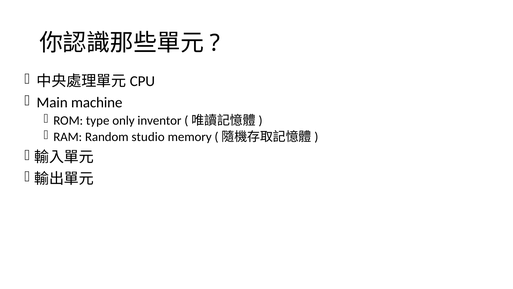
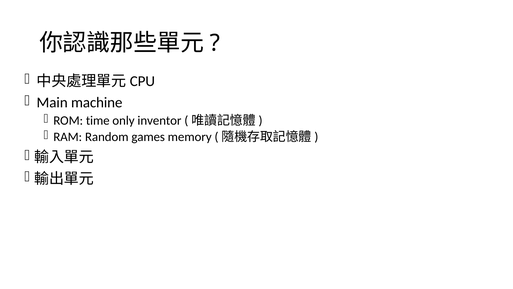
type: type -> time (98, 120)
studio: studio -> games (148, 137)
